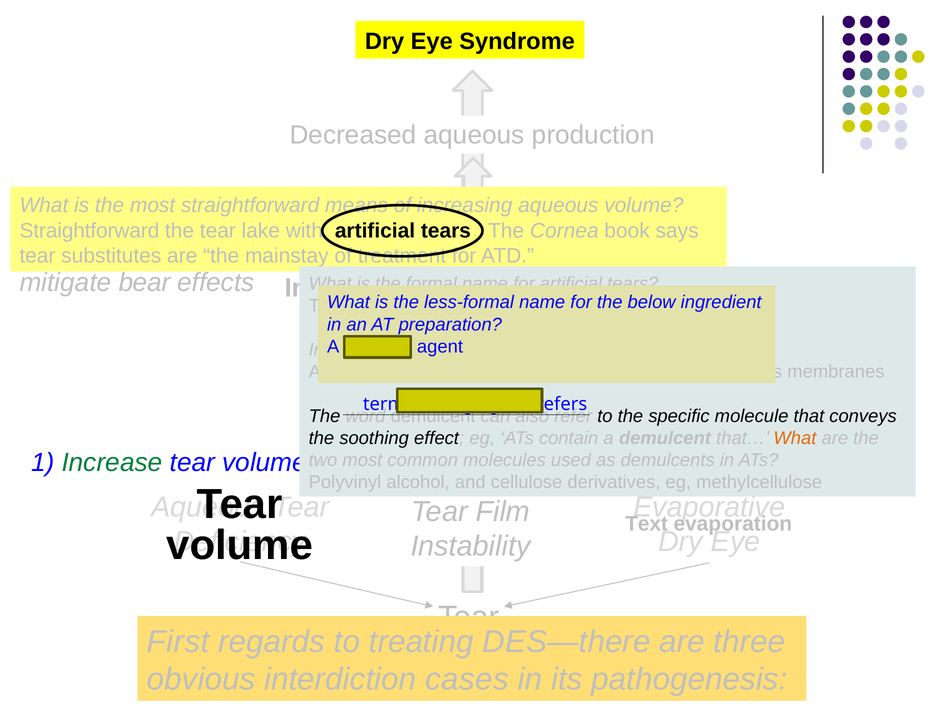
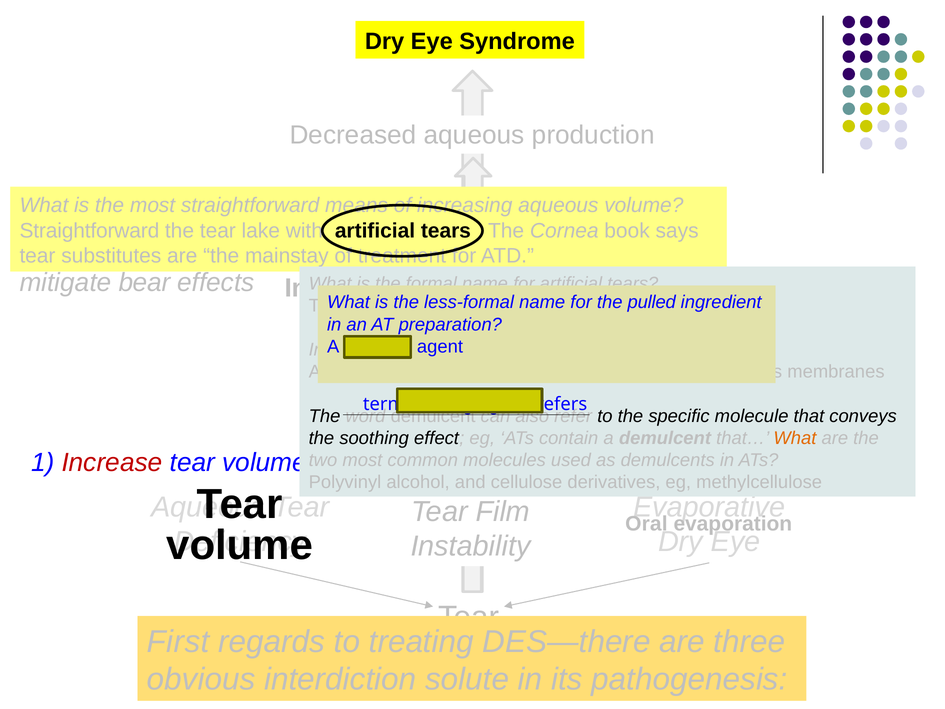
below: below -> pulled (652, 302)
Increase colour: green -> red (112, 462)
Text: Text -> Oral (646, 524)
cases: cases -> solute (467, 679)
